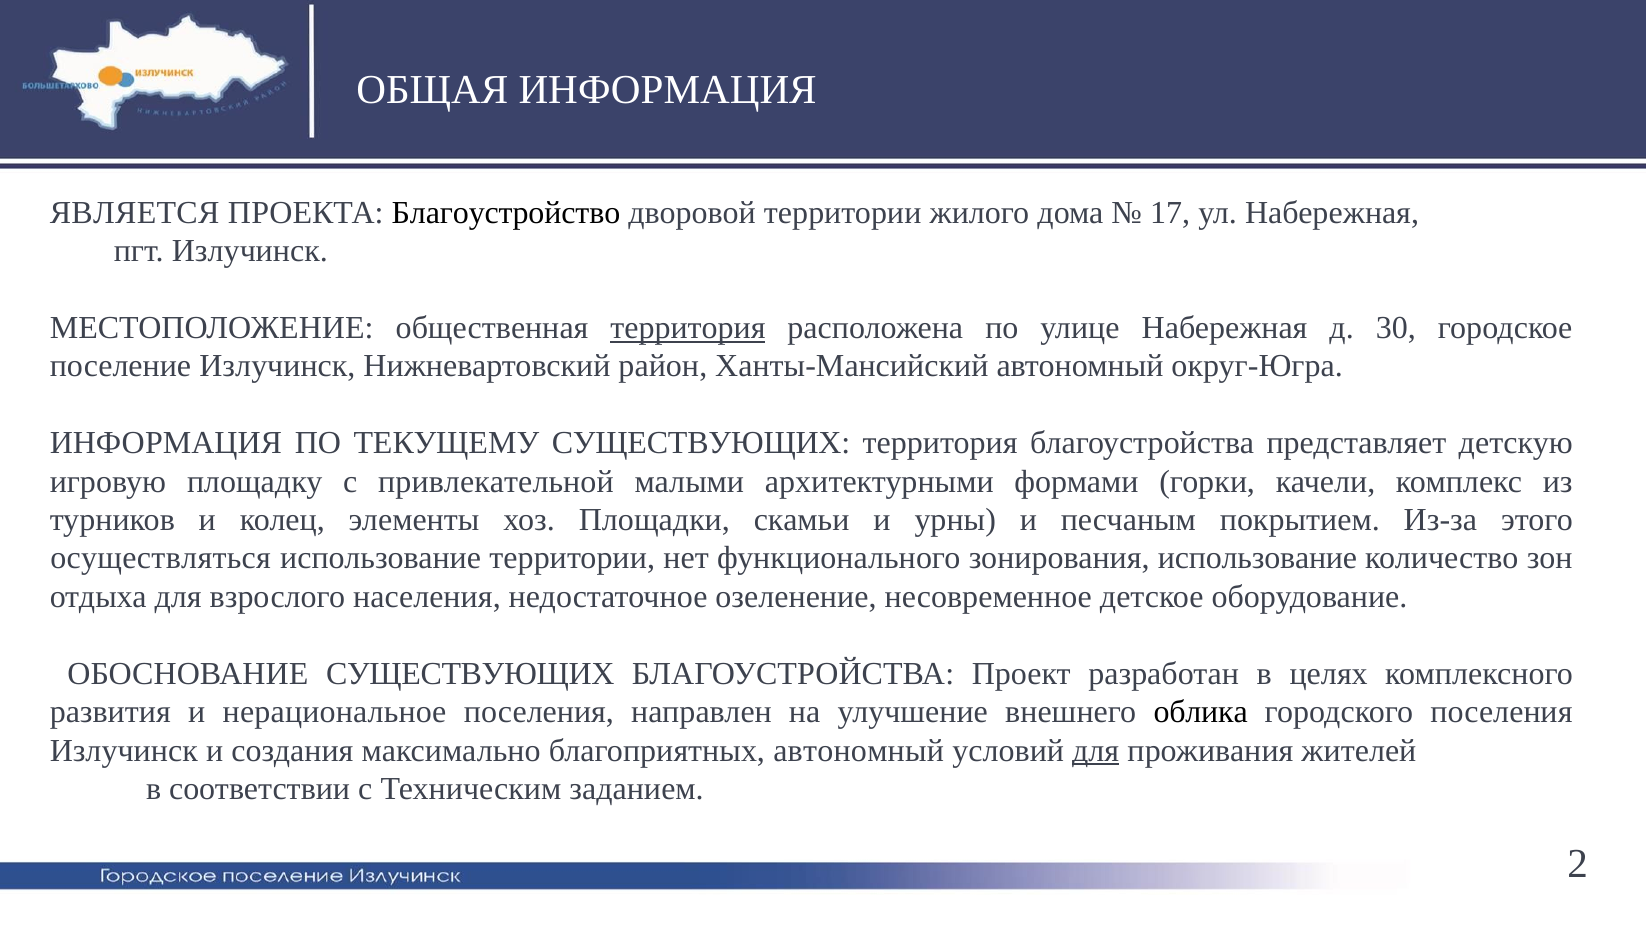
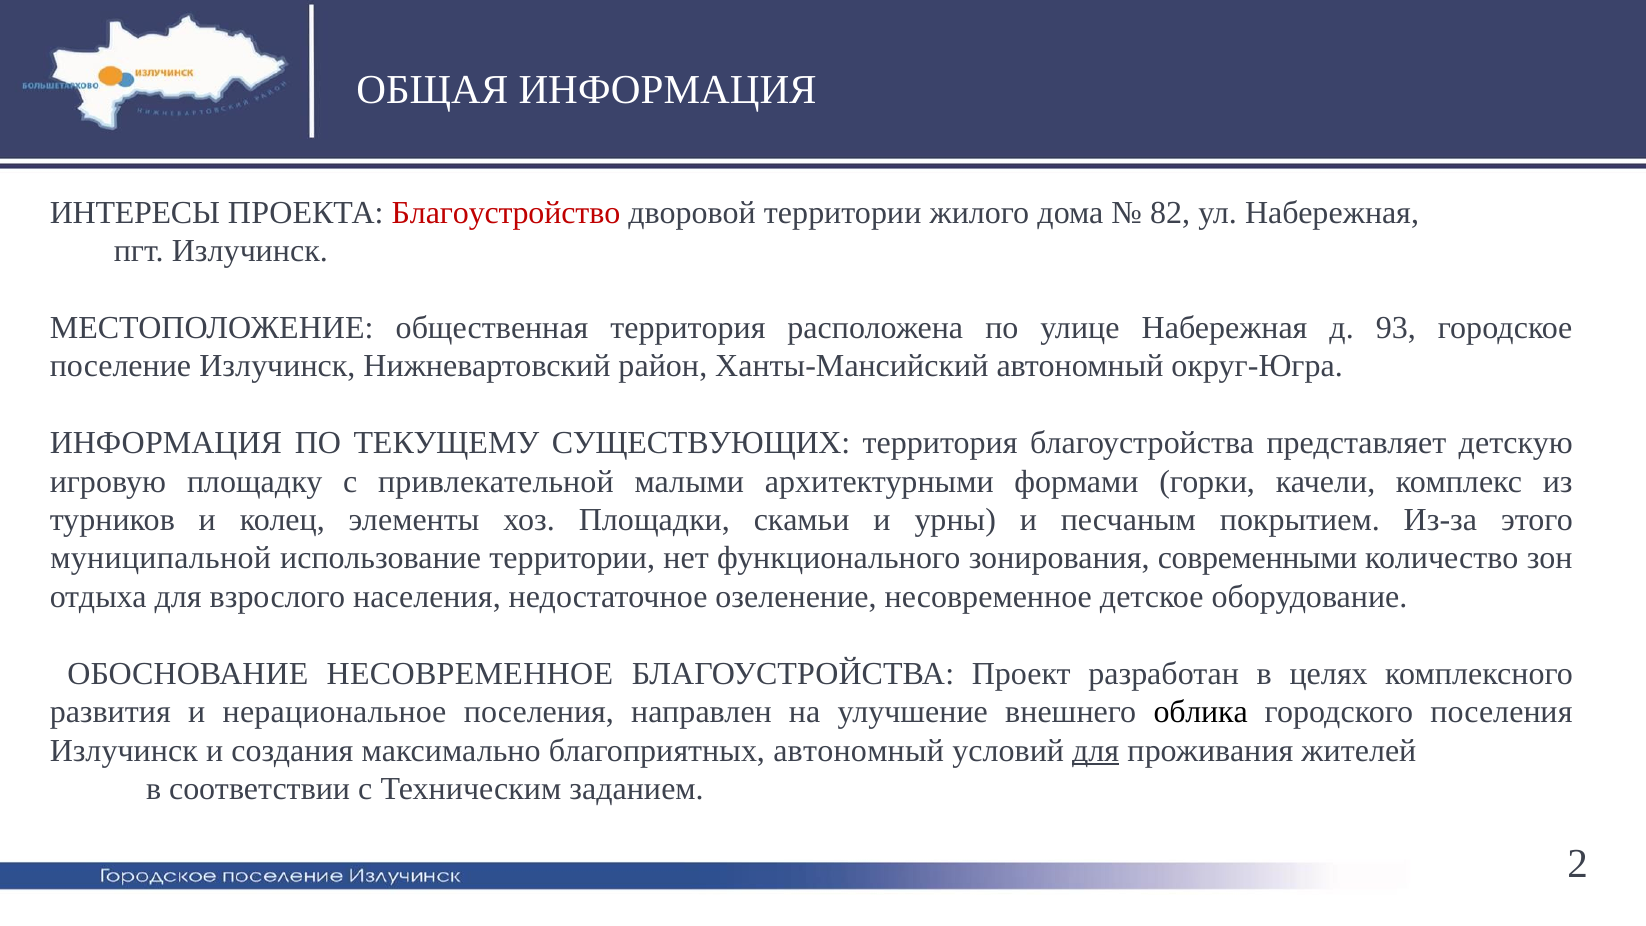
ЯВЛЯЕТСЯ: ЯВЛЯЕТСЯ -> ИНТЕРЕСЫ (135, 212)
Благоустройство colour: black -> red (506, 212)
17: 17 -> 82 (1170, 212)
территория underline: present -> none (688, 328)
30: 30 -> 93 (1396, 328)
осуществляться: осуществляться -> муниципальной (161, 558)
зонирования использование: использование -> современными (1258, 558)
ОБОСНОВАНИЕ СУЩЕСТВУЮЩИХ: СУЩЕСТВУЮЩИХ -> НЕСОВРЕМЕННОЕ (470, 674)
